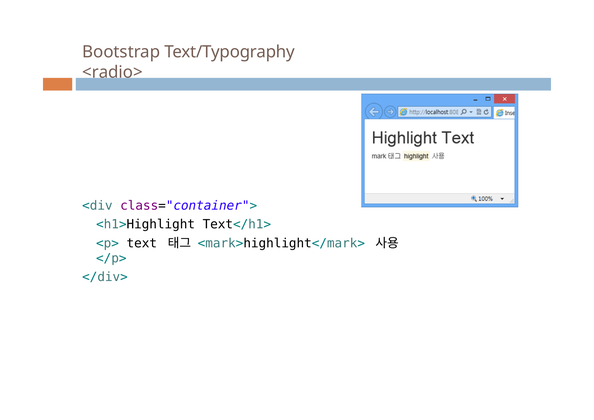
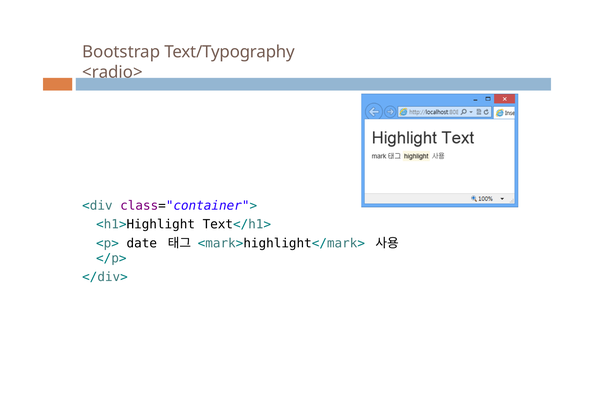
text: text -> date (142, 243)
